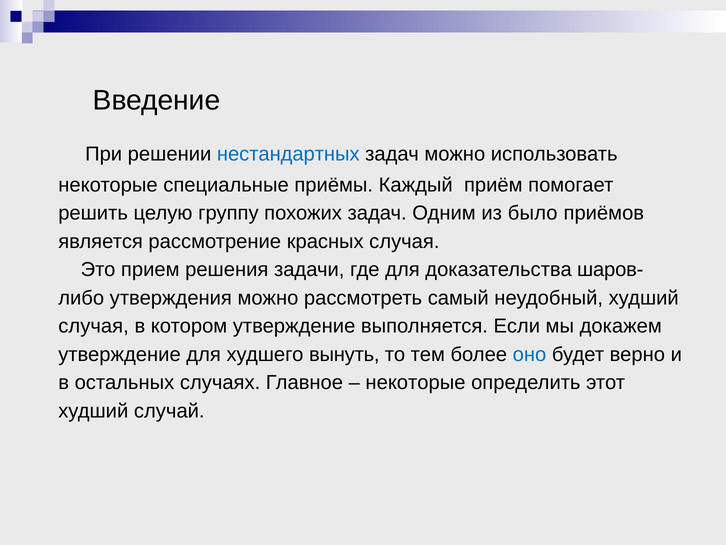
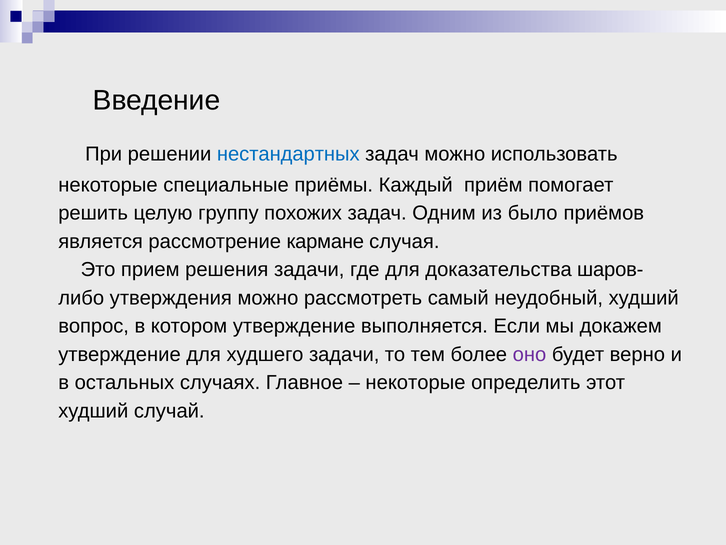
красных: красных -> кармане (325, 241)
случая: случая -> вопрос (94, 326)
худшего вынуть: вынуть -> задачи (344, 354)
оно colour: blue -> purple (529, 354)
